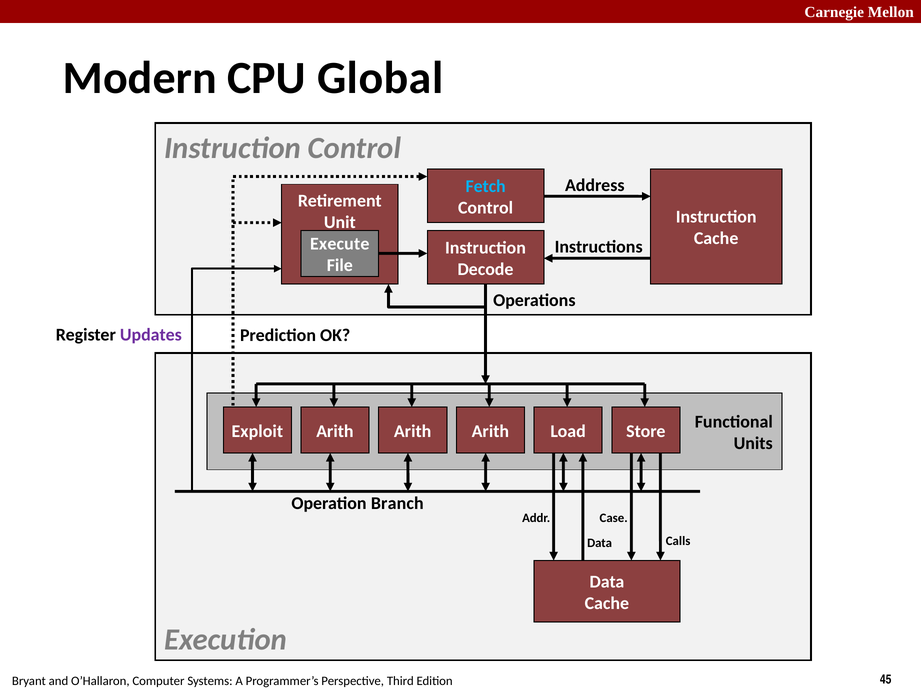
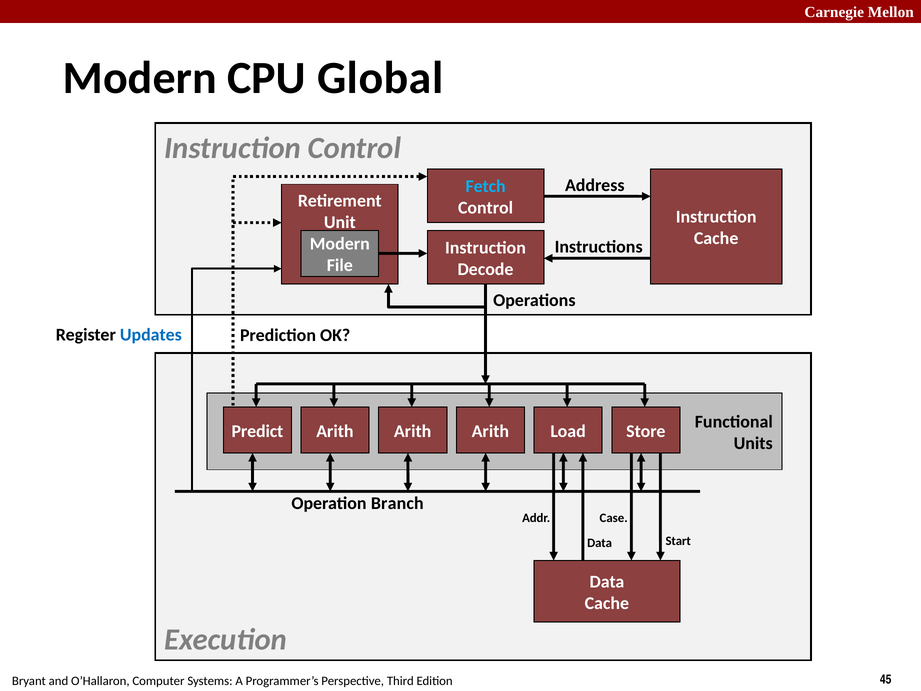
Execute: Execute -> Modern (340, 244)
Updates colour: purple -> blue (151, 335)
Exploit: Exploit -> Predict (257, 431)
Calls: Calls -> Start (678, 541)
